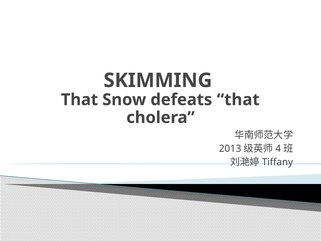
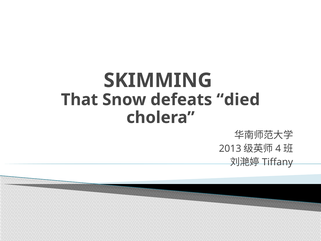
defeats that: that -> died (238, 100)
